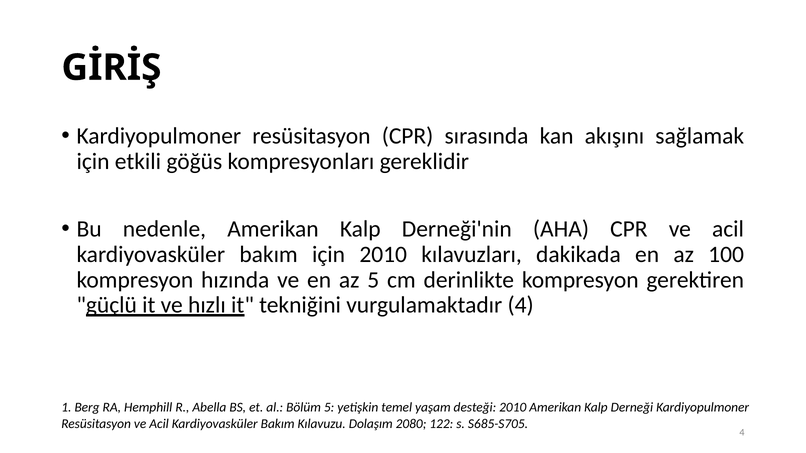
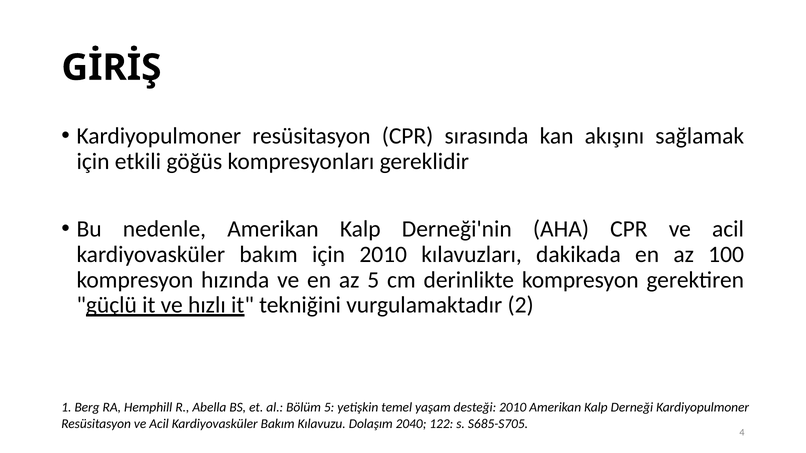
vurgulamaktadır 4: 4 -> 2 (521, 305)
2080: 2080 -> 2040 (411, 424)
